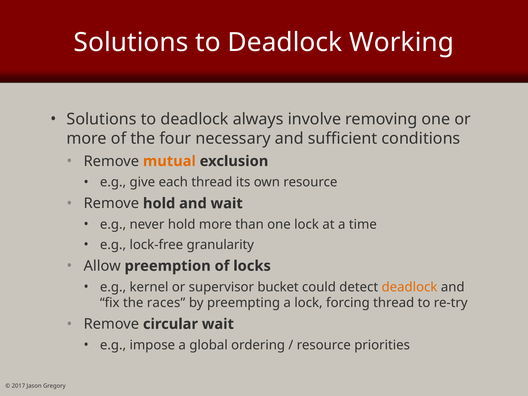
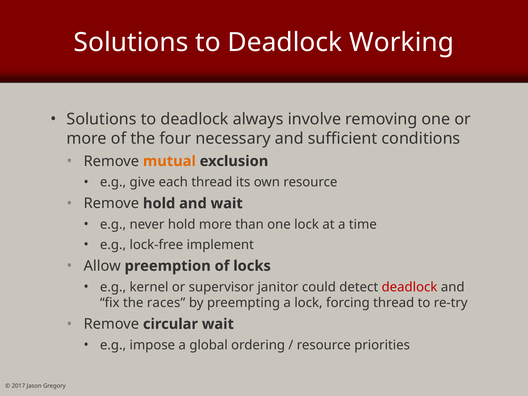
granularity: granularity -> implement (220, 245)
bucket: bucket -> janitor (278, 287)
deadlock colour: orange -> red (410, 287)
